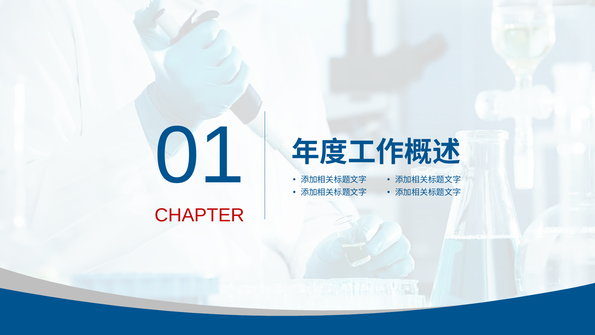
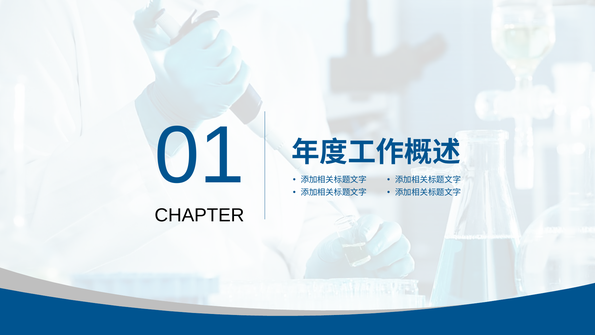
CHAPTER colour: red -> black (199, 215)
